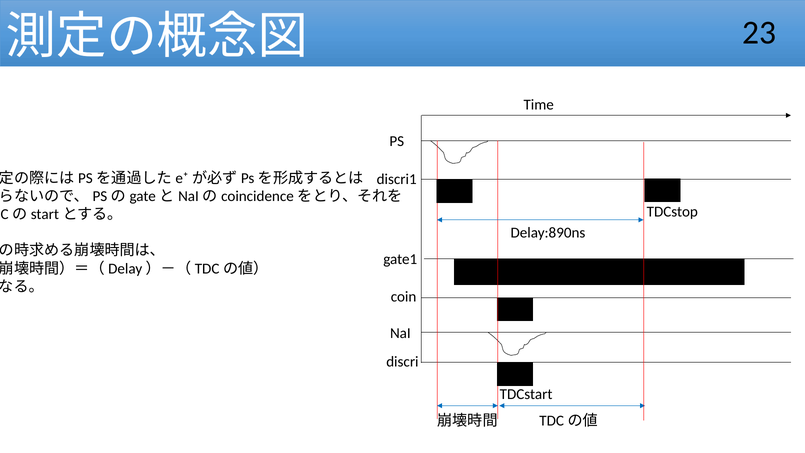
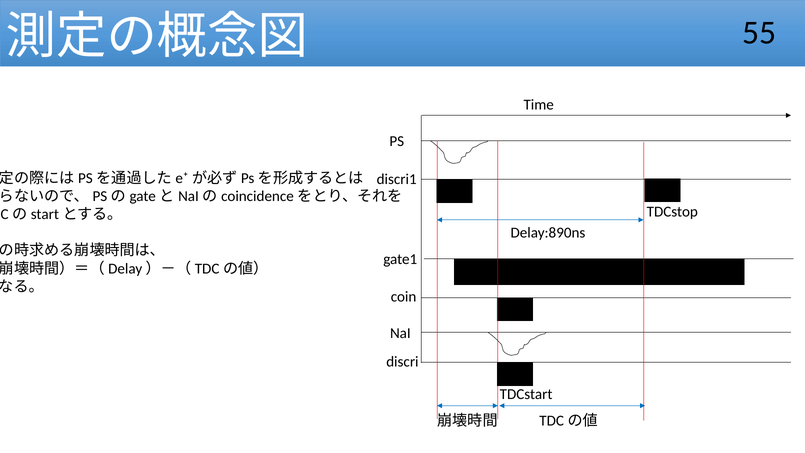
23: 23 -> 55 (759, 33)
